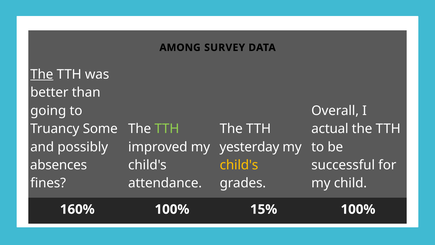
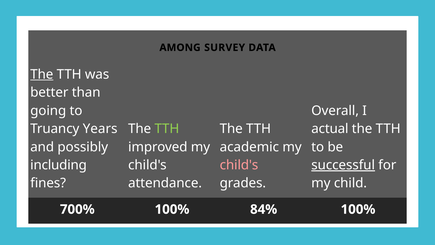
Some: Some -> Years (100, 129)
yesterday: yesterday -> academic (249, 147)
absences: absences -> including (59, 165)
child's colour: yellow -> pink (239, 165)
successful underline: none -> present (343, 165)
160%: 160% -> 700% (77, 209)
15%: 15% -> 84% (264, 209)
